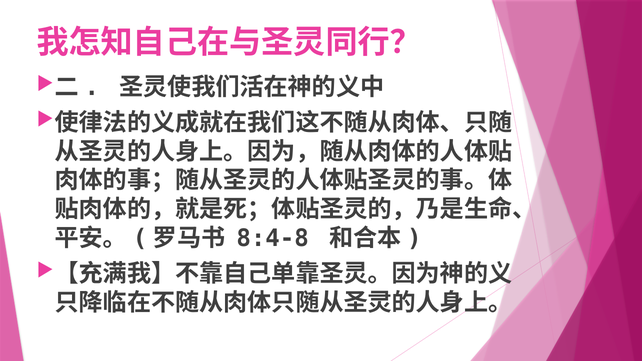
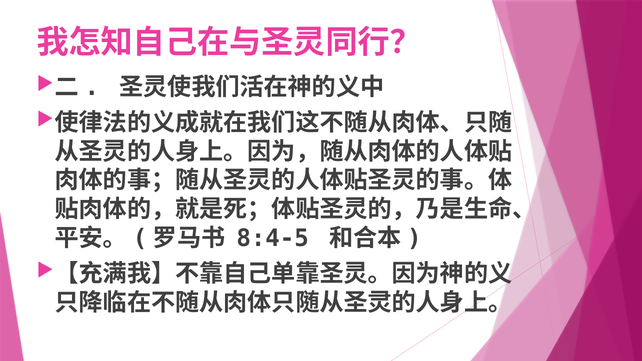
8:4-8: 8:4-8 -> 8:4-5 (273, 238)
